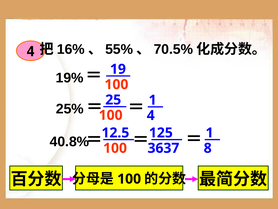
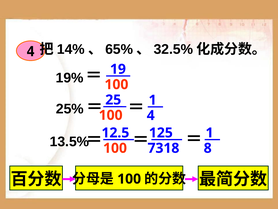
16%: 16% -> 14% (71, 49)
55%: 55% -> 65% (119, 49)
70.5%: 70.5% -> 32.5% (173, 49)
40.8%: 40.8% -> 13.5% (69, 141)
3637: 3637 -> 7318 (163, 148)
